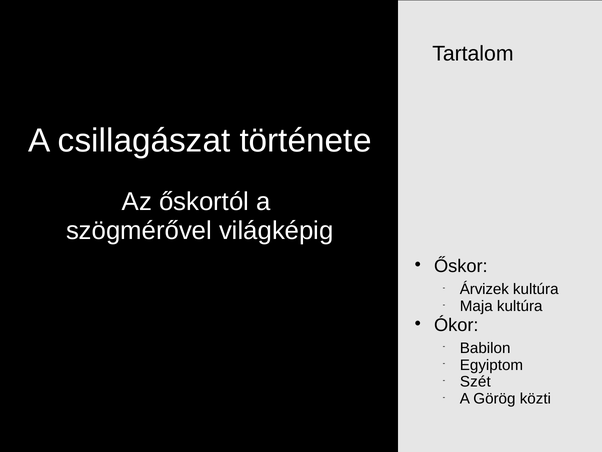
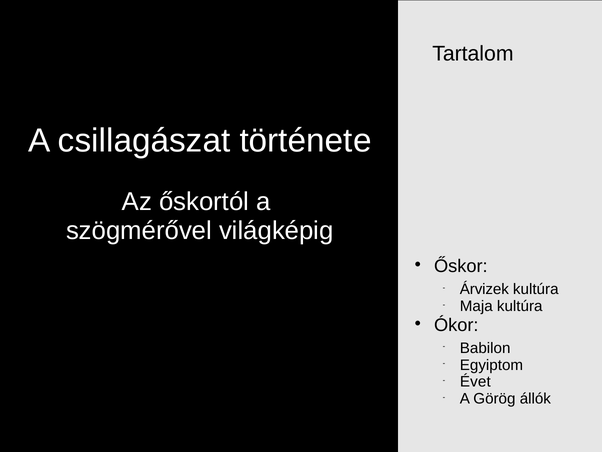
Szét: Szét -> Évet (475, 381)
közti: közti -> állók (535, 398)
